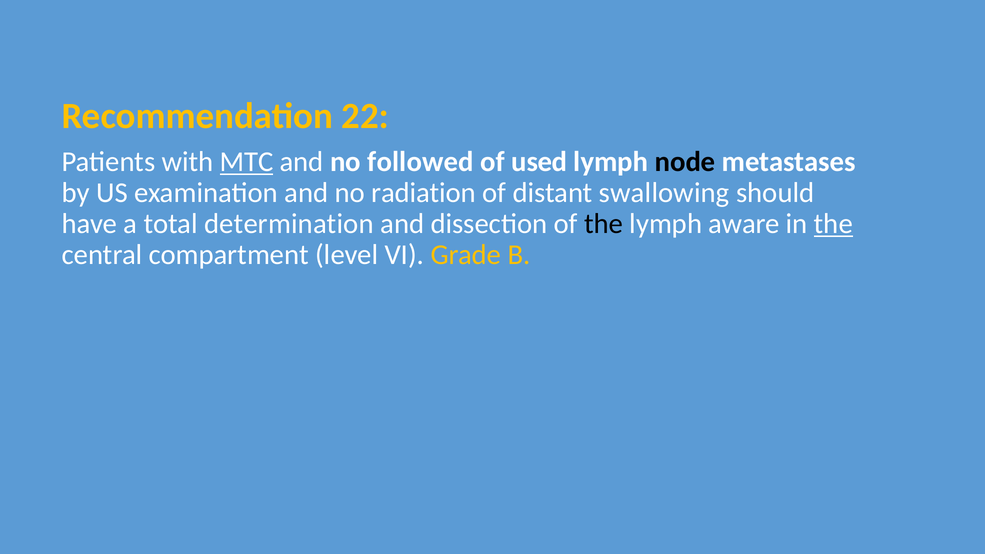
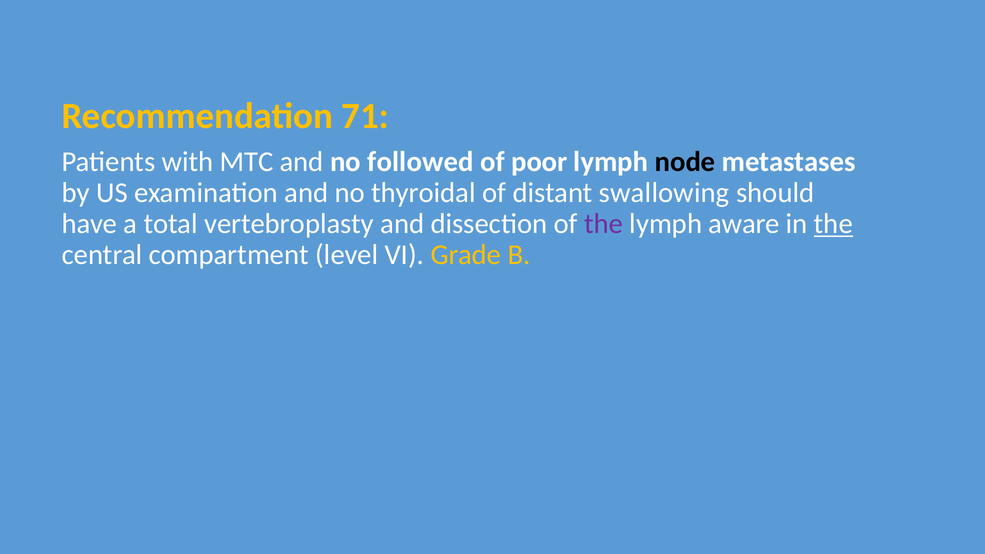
22: 22 -> 71 (365, 116)
MTC underline: present -> none (247, 162)
used: used -> poor (539, 162)
radiation: radiation -> thyroidal (424, 193)
determination: determination -> vertebroplasty (289, 224)
the colour: black -> purple (604, 224)
